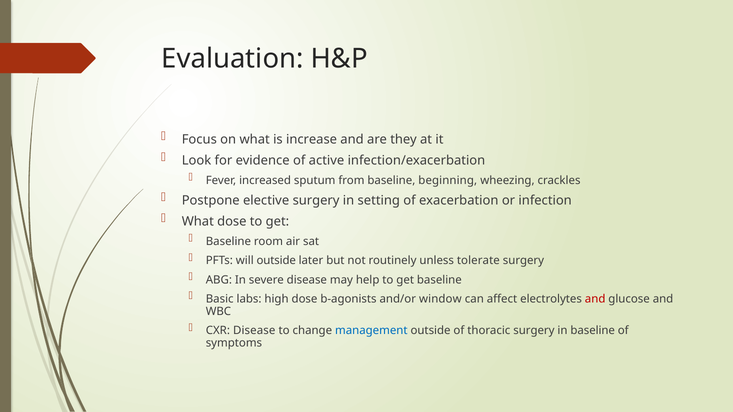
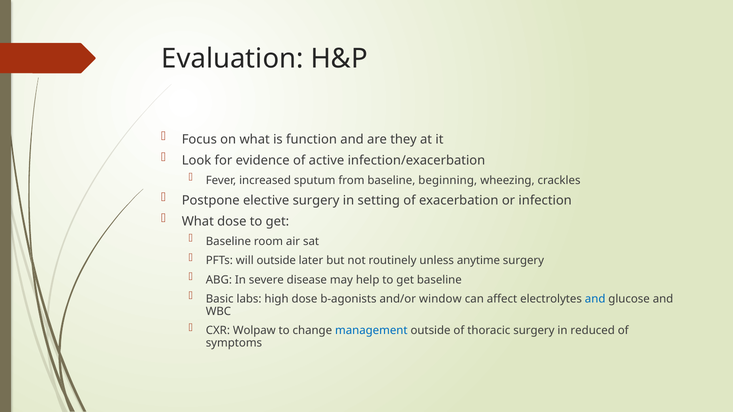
increase: increase -> function (312, 140)
tolerate: tolerate -> anytime (478, 261)
and colour: red -> blue (595, 299)
CXR Disease: Disease -> Wolpaw (254, 331)
in baseline: baseline -> reduced (593, 331)
